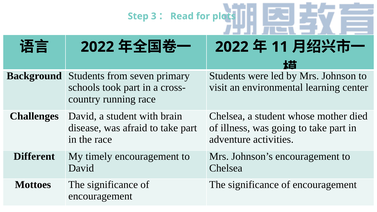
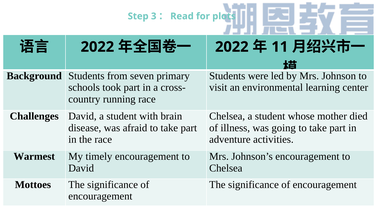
Different: Different -> Warmest (34, 156)
